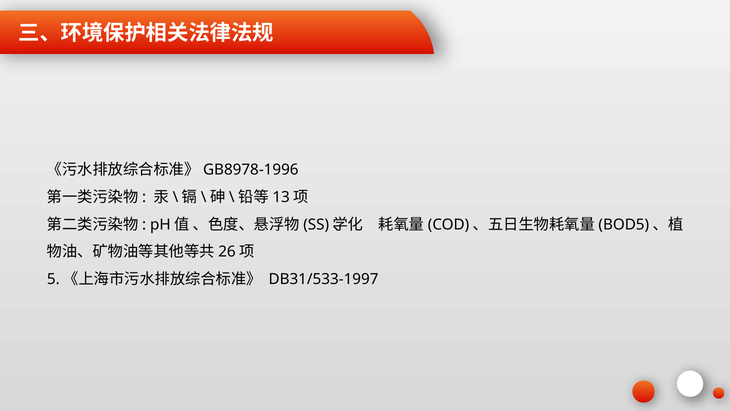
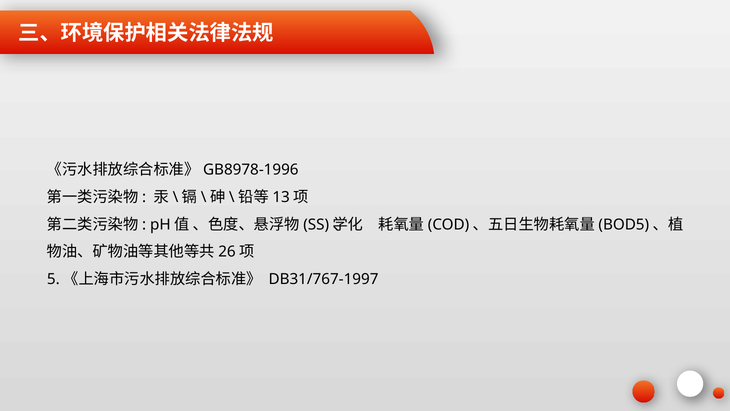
DB31/533-1997: DB31/533-1997 -> DB31/767-1997 (324, 279)
